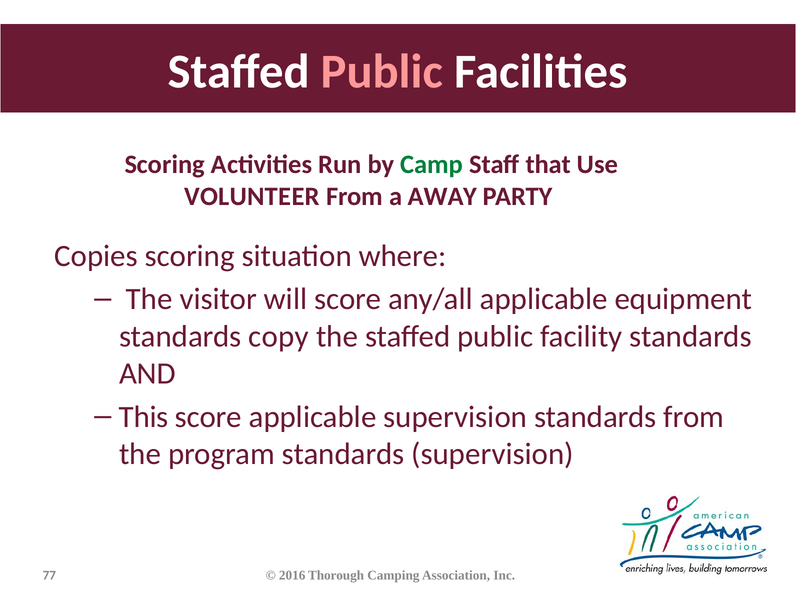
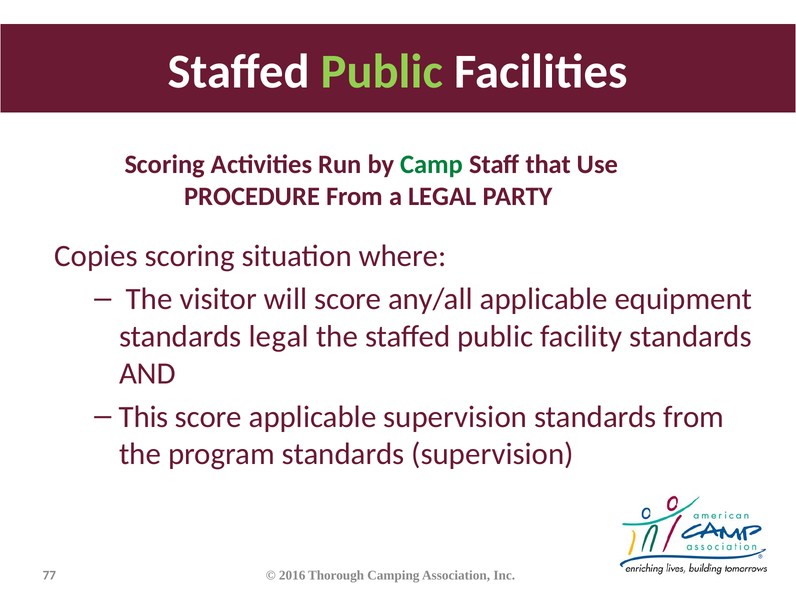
Public colour: pink -> light green (382, 72)
VOLUNTEER: VOLUNTEER -> PROCEDURE (252, 196)
a AWAY: AWAY -> LEGAL (442, 196)
standards copy: copy -> legal (279, 336)
